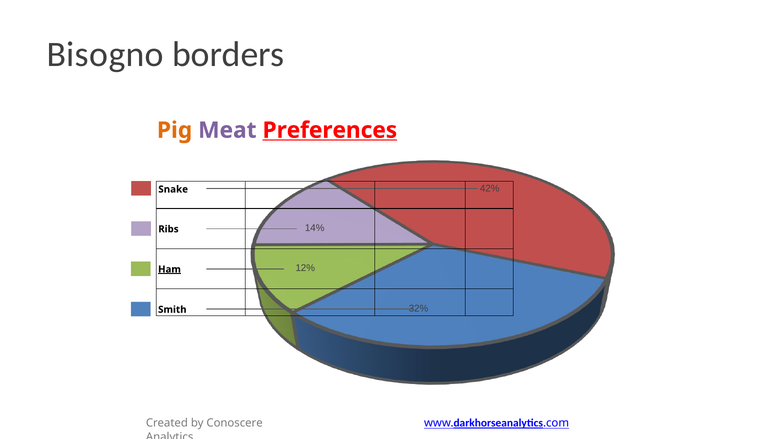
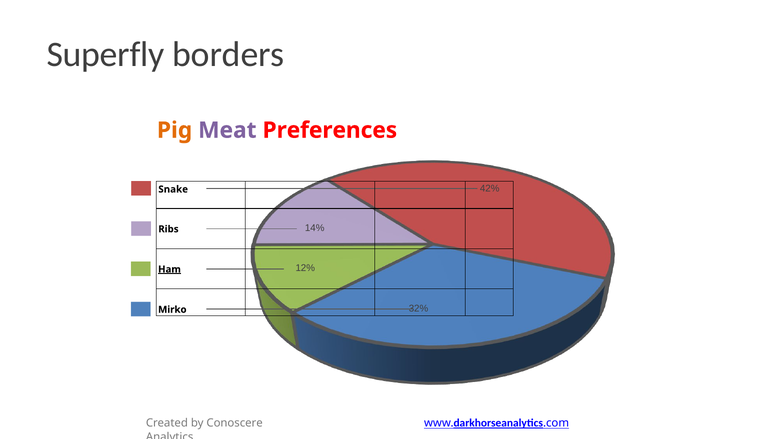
Bisogno: Bisogno -> Superfly (105, 55)
Preferences underline: present -> none (330, 130)
Smith: Smith -> Mirko (172, 310)
